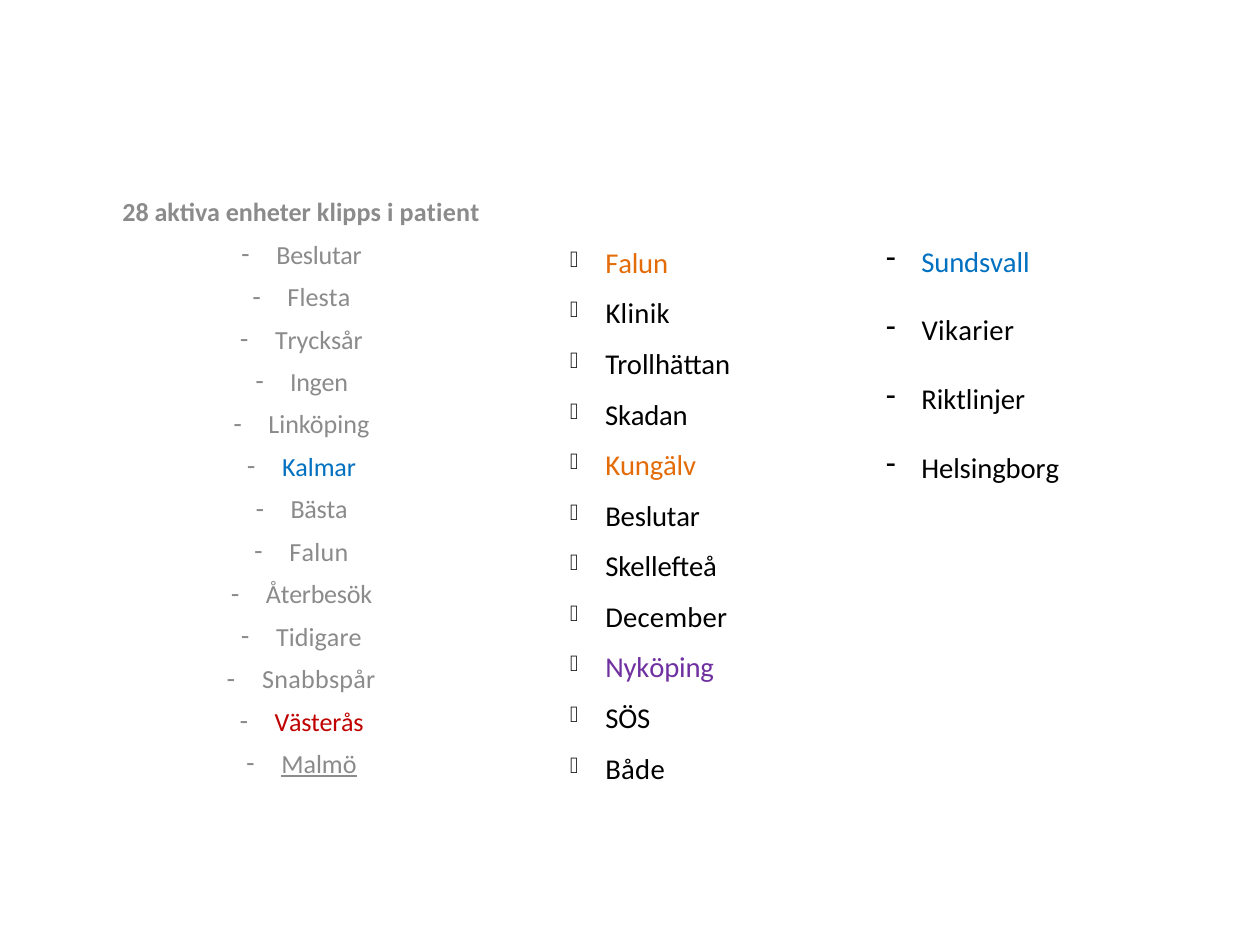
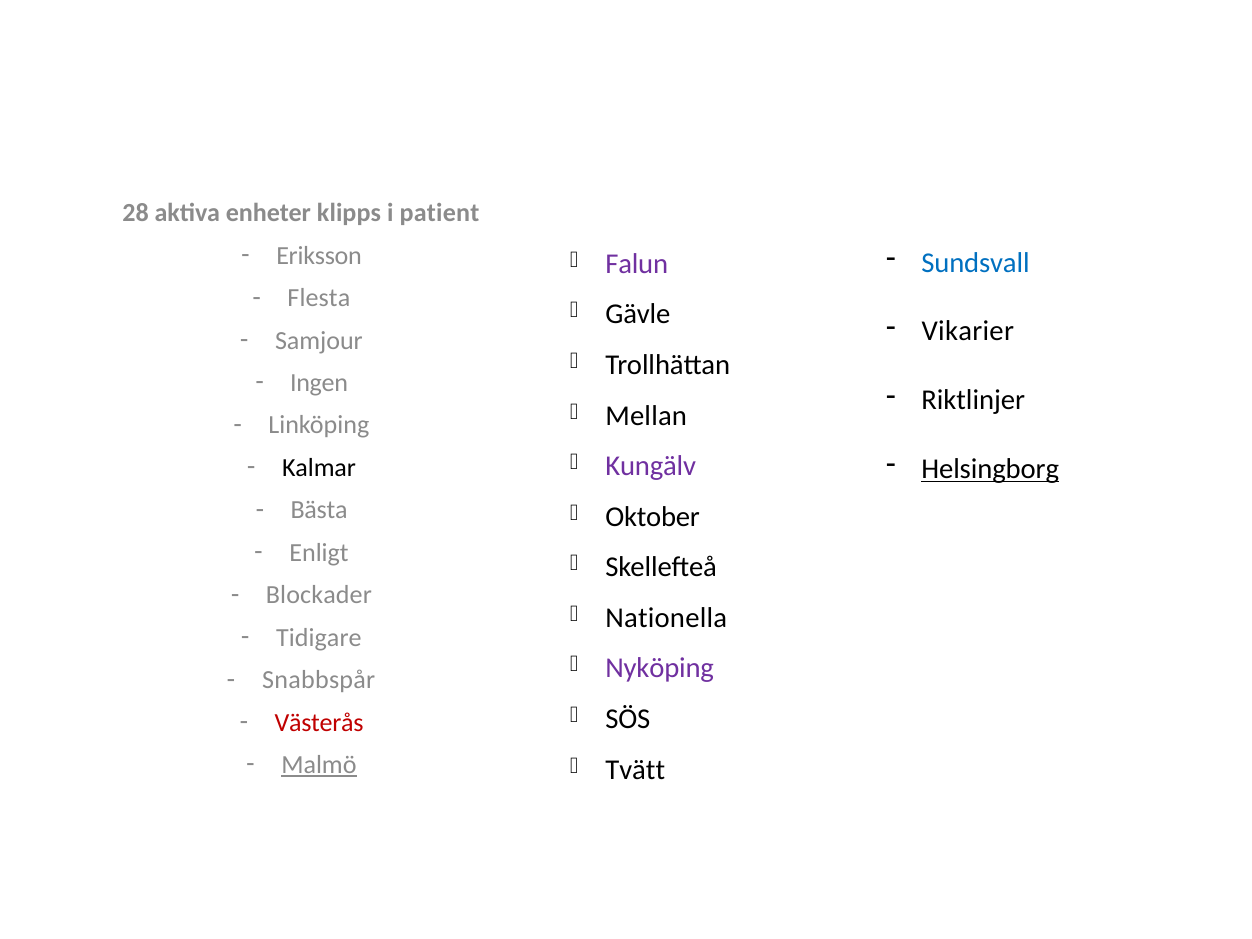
Beslutar: Beslutar -> Eriksson (319, 256)
Falun colour: orange -> purple (637, 264)
Klinik: Klinik -> Gävle (638, 314)
Trycksår: Trycksår -> Samjour (319, 340)
Skadan: Skadan -> Mellan (646, 416)
Kungälv colour: orange -> purple (651, 466)
Helsingborg underline: none -> present (990, 469)
Kalmar colour: blue -> black (319, 468)
Beslutar: Beslutar -> Oktober (653, 517)
Falun: Falun -> Enligt (319, 553)
Återbesök: Återbesök -> Blockader (319, 595)
December: December -> Nationella (666, 618)
Både: Både -> Tvätt (635, 770)
